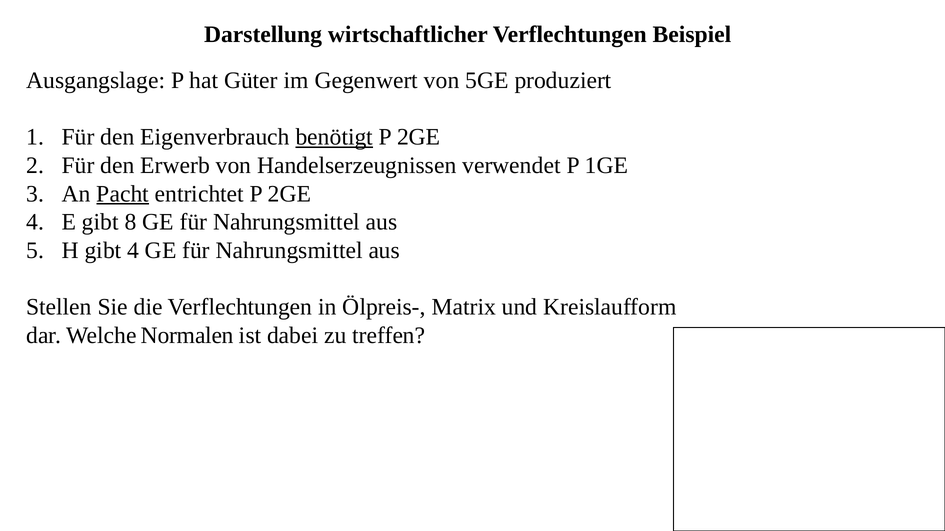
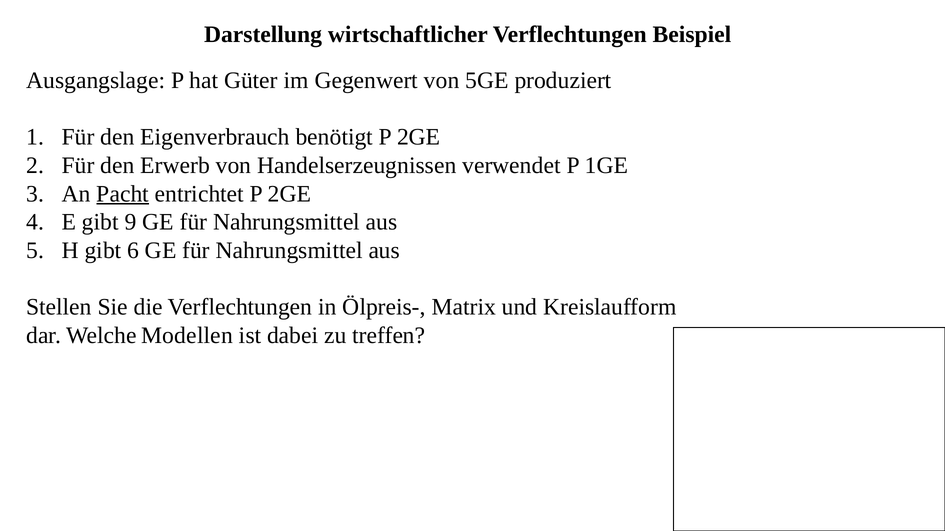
benötigt underline: present -> none (334, 137)
8: 8 -> 9 (131, 222)
gibt 4: 4 -> 6 (133, 251)
Normalen: Normalen -> Modellen (187, 336)
